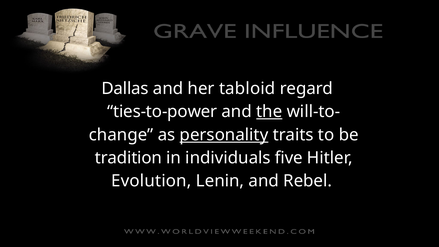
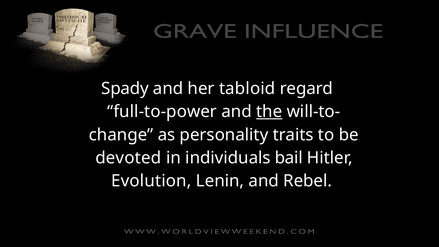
Dallas: Dallas -> Spady (125, 89)
ties-to-power: ties-to-power -> full-to-power (162, 112)
personality underline: present -> none (224, 135)
tradition: tradition -> devoted (128, 158)
five: five -> bail (289, 158)
